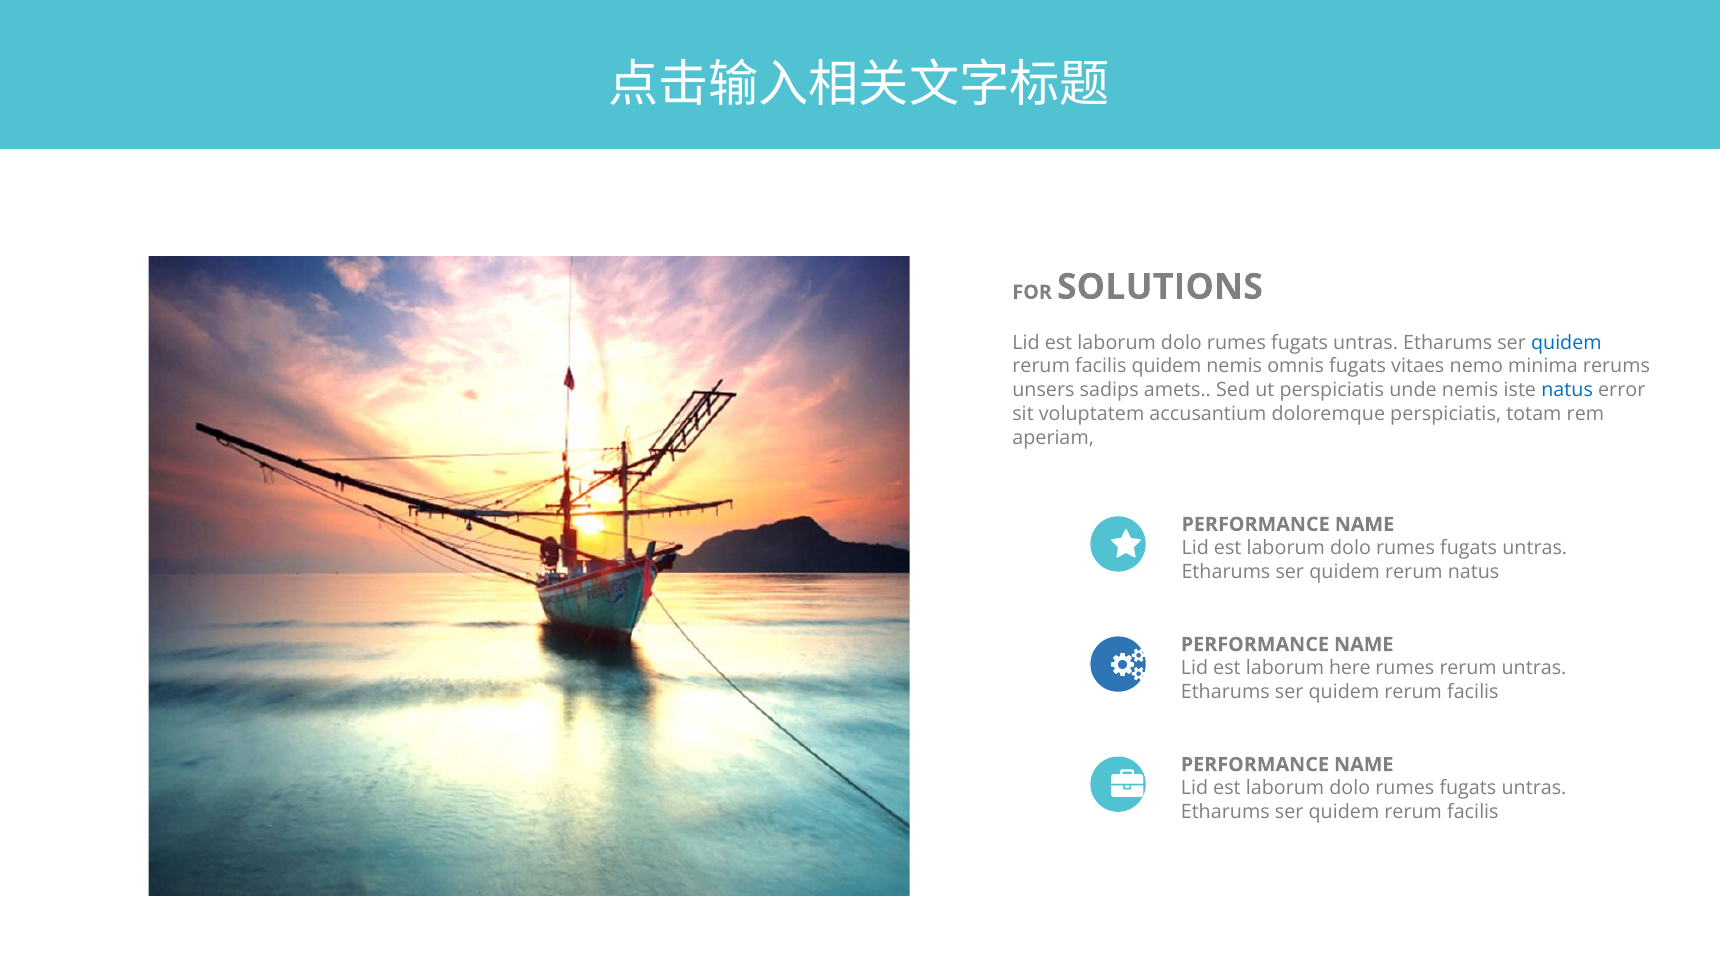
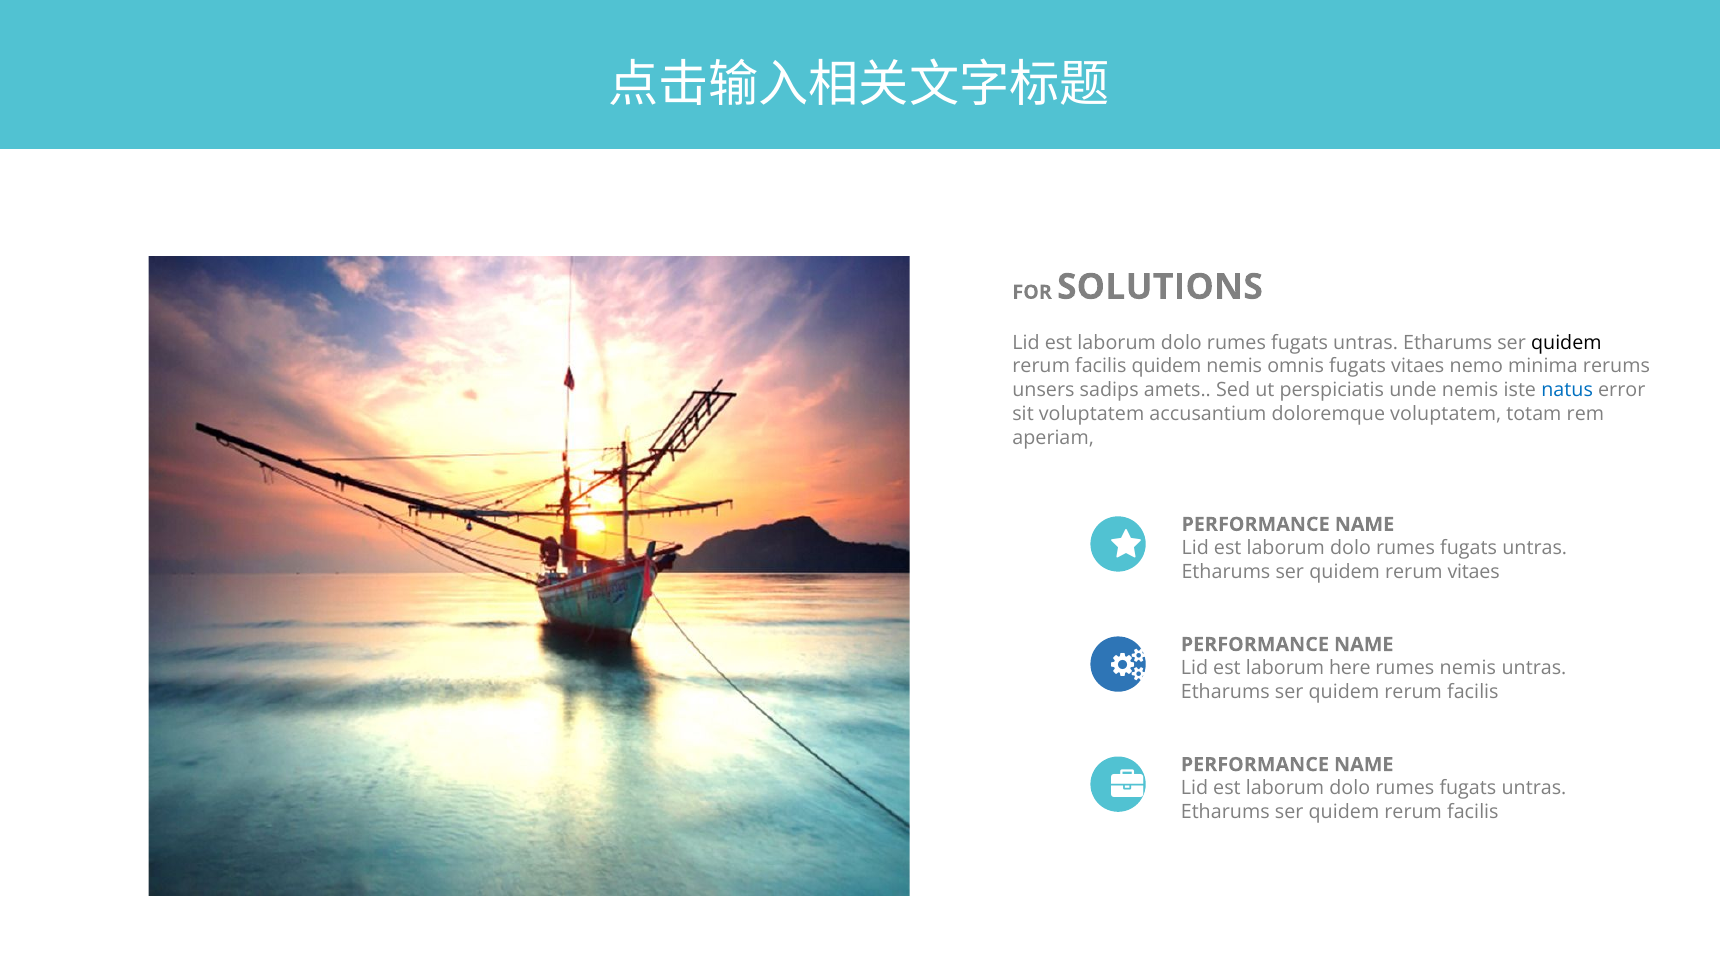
quidem colour: blue -> black (1566, 343)
doloremque perspiciatis: perspiciatis -> voluptatem (1446, 414)
rerum natus: natus -> vitaes (1474, 572)
rumes rerum: rerum -> nemis (1468, 668)
